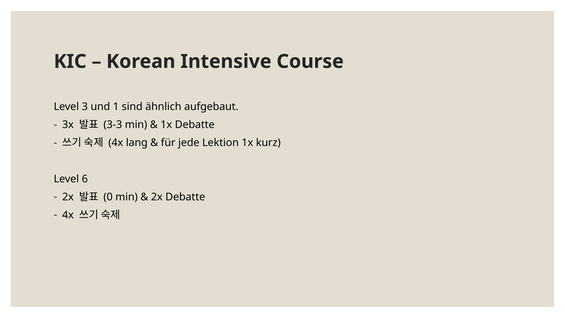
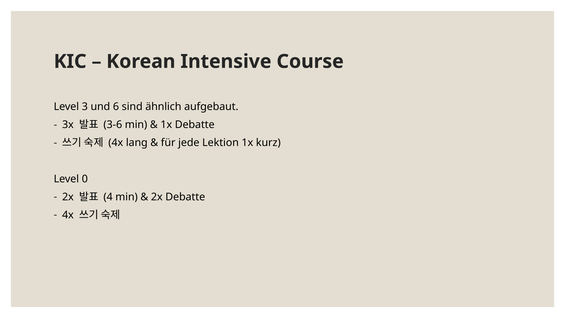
1: 1 -> 6 (116, 107)
3-3: 3-3 -> 3-6 (113, 125)
6: 6 -> 0 (85, 179)
0: 0 -> 4 (108, 197)
